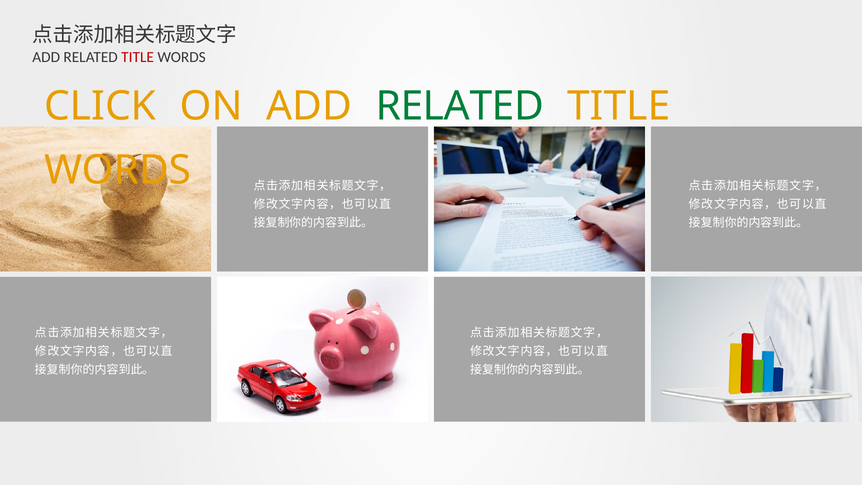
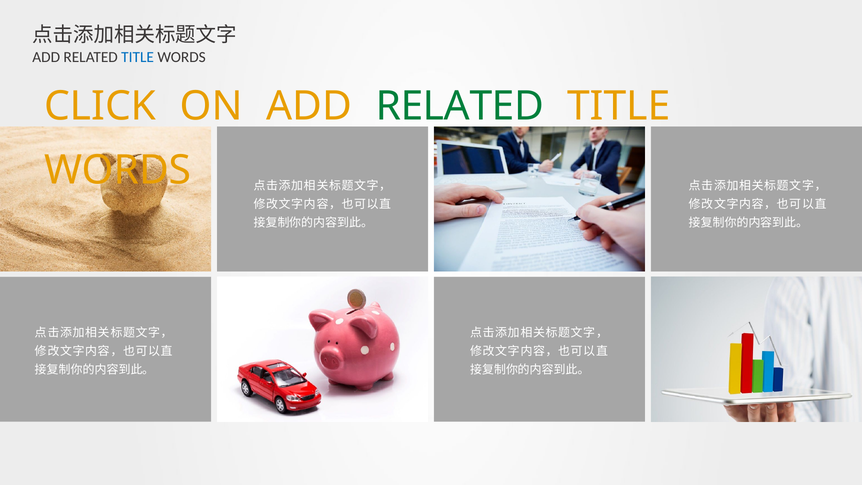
TITLE colour: red -> blue (138, 57)
